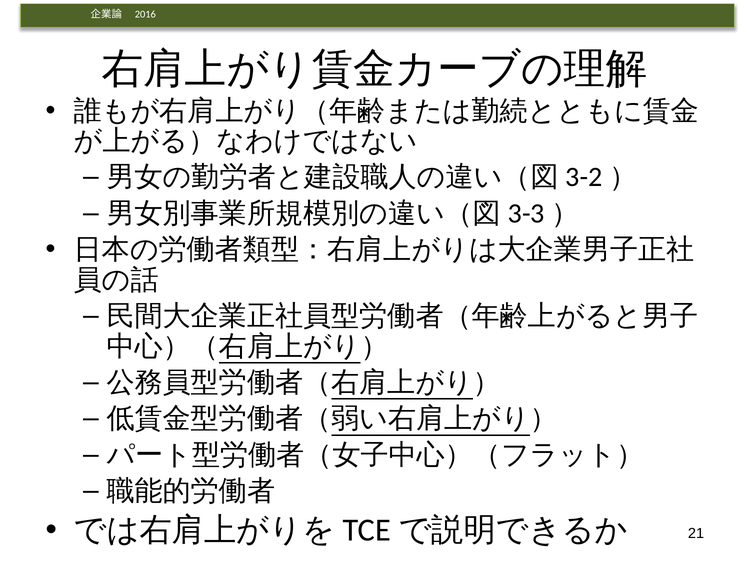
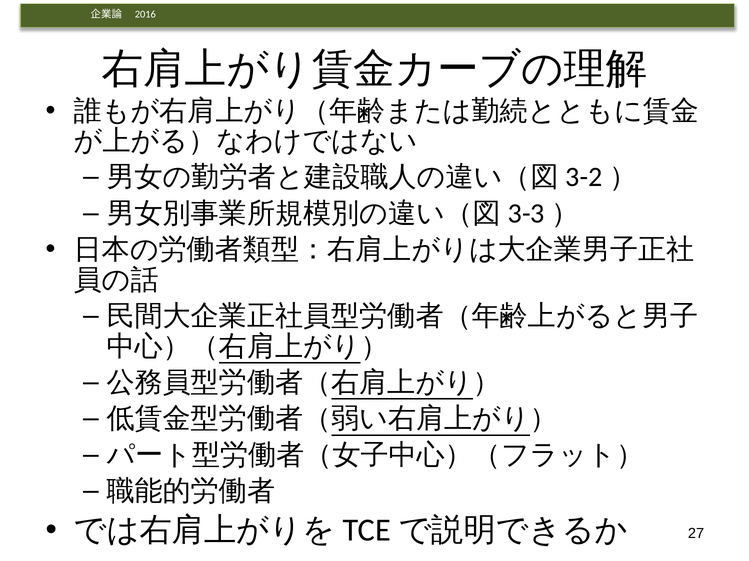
21: 21 -> 27 (696, 534)
